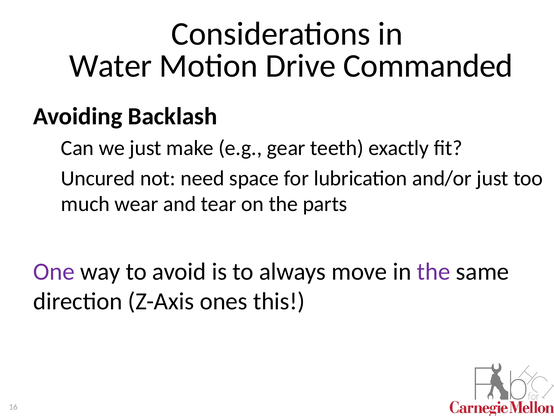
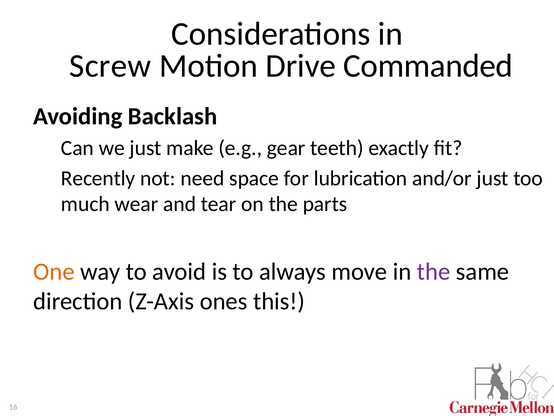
Water: Water -> Screw (110, 66)
Uncured: Uncured -> Recently (98, 178)
One colour: purple -> orange (54, 271)
